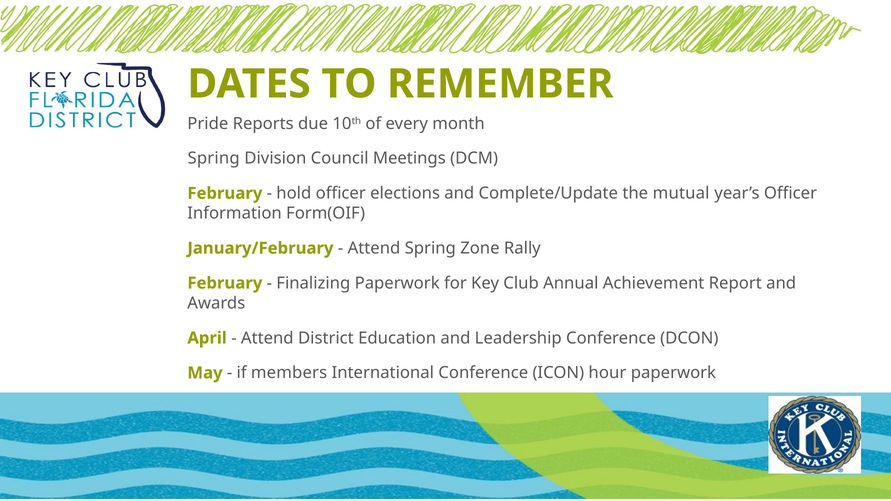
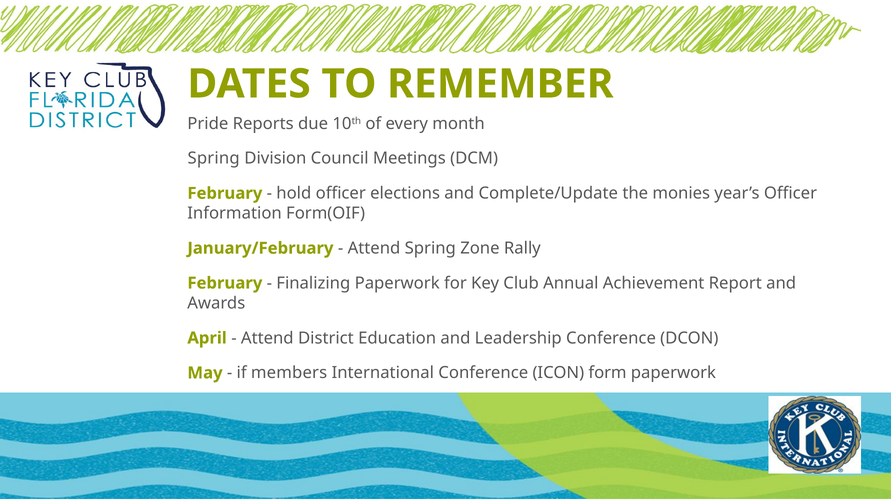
mutual: mutual -> monies (681, 193)
hour: hour -> form (608, 373)
